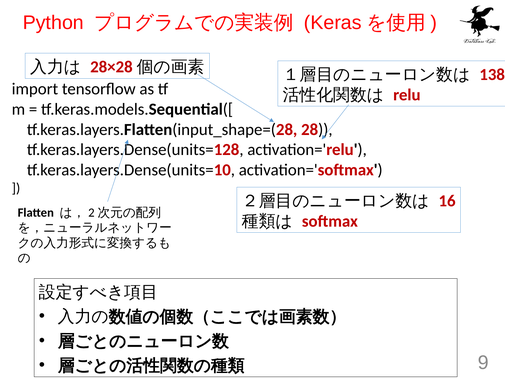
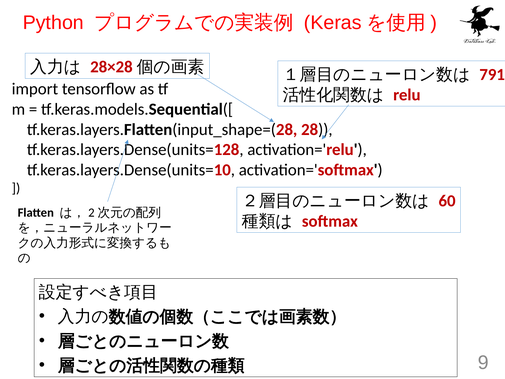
138: 138 -> 791 (492, 75)
16: 16 -> 60 (447, 201)
